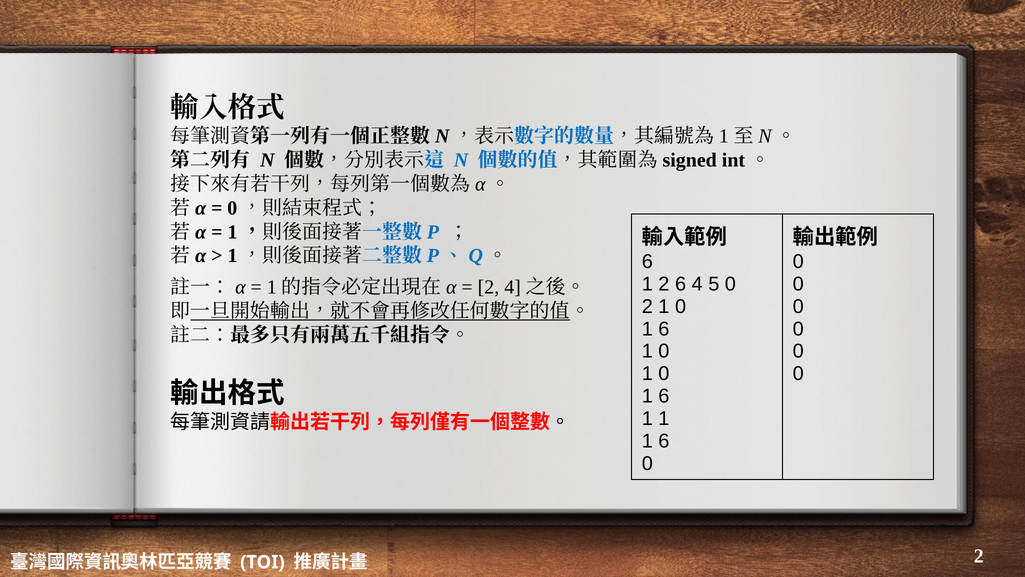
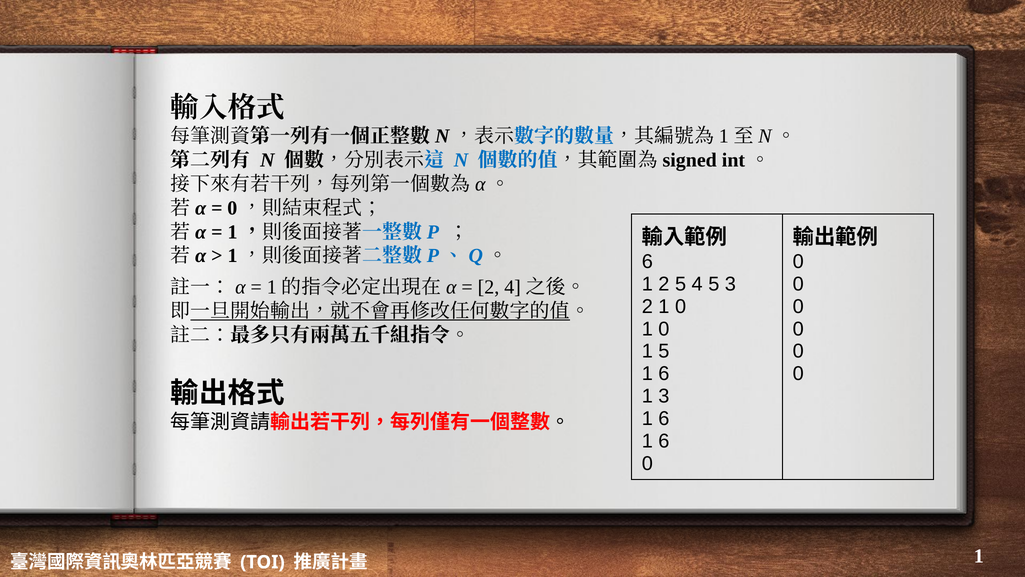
2 6: 6 -> 5 (681, 284)
5 0: 0 -> 3 (730, 284)
6: 6 -> 0 (664, 329)
0: 0 -> 5 (664, 351)
0: 0 -> 6 (664, 374)
6: 6 -> 3 (664, 396)
1: 1 -> 6 (664, 418)
2: 2 -> 1 (979, 556)
